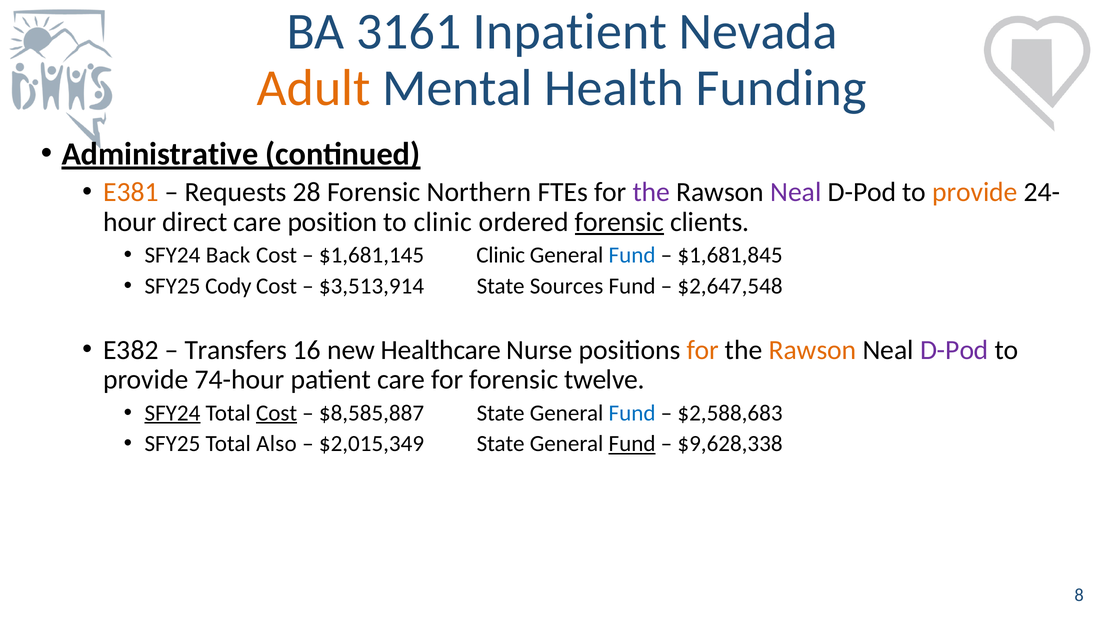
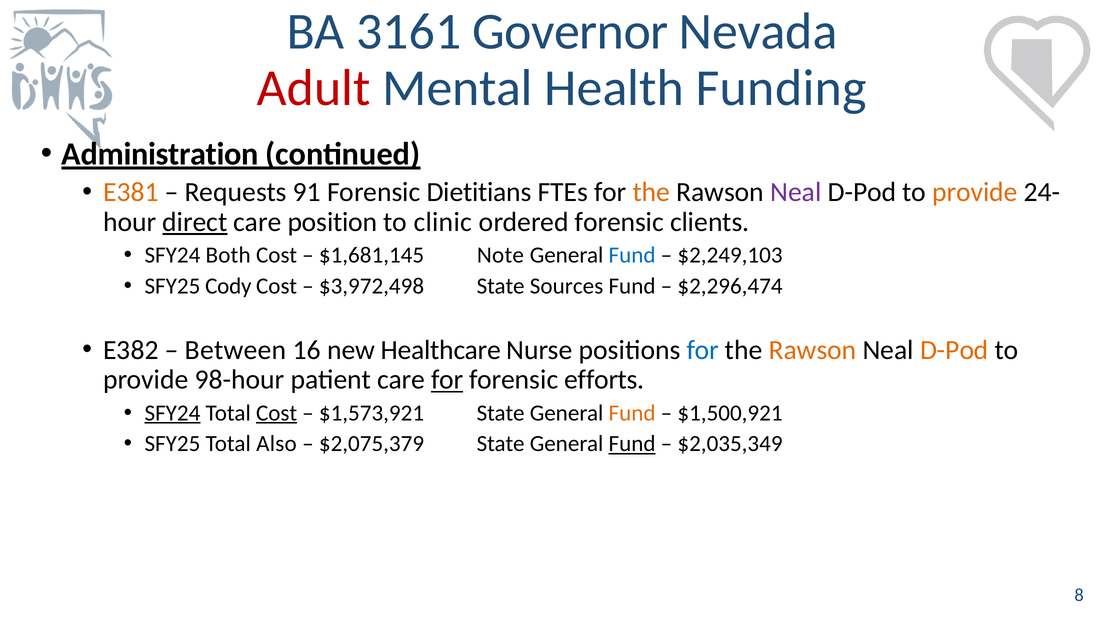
Inpatient: Inpatient -> Governor (570, 32)
Adult colour: orange -> red (314, 88)
Administrative: Administrative -> Administration (160, 154)
28: 28 -> 91 (307, 192)
Northern: Northern -> Dietitians (479, 192)
the colour: purple -> orange (651, 192)
direct underline: none -> present (195, 222)
forensic underline: present -> none (619, 222)
Back: Back -> Both (228, 255)
$1,681,145 Clinic: Clinic -> Note (500, 255)
$1,681,845: $1,681,845 -> $2,249,103 (730, 255)
$3,513,914: $3,513,914 -> $3,972,498 (371, 286)
$2,647,548: $2,647,548 -> $2,296,474 (730, 286)
Transfers: Transfers -> Between (236, 350)
for colour: orange -> blue (703, 350)
D-Pod colour: purple -> orange (954, 350)
74-hour: 74-hour -> 98-hour (239, 380)
for underline: none -> present (447, 380)
twelve: twelve -> efforts (604, 380)
$8,585,887: $8,585,887 -> $1,573,921 (371, 413)
Fund colour: blue -> orange (632, 413)
$2,588,683: $2,588,683 -> $1,500,921 (730, 413)
$2,015,349: $2,015,349 -> $2,075,379 (371, 443)
$9,628,338: $9,628,338 -> $2,035,349 (730, 443)
